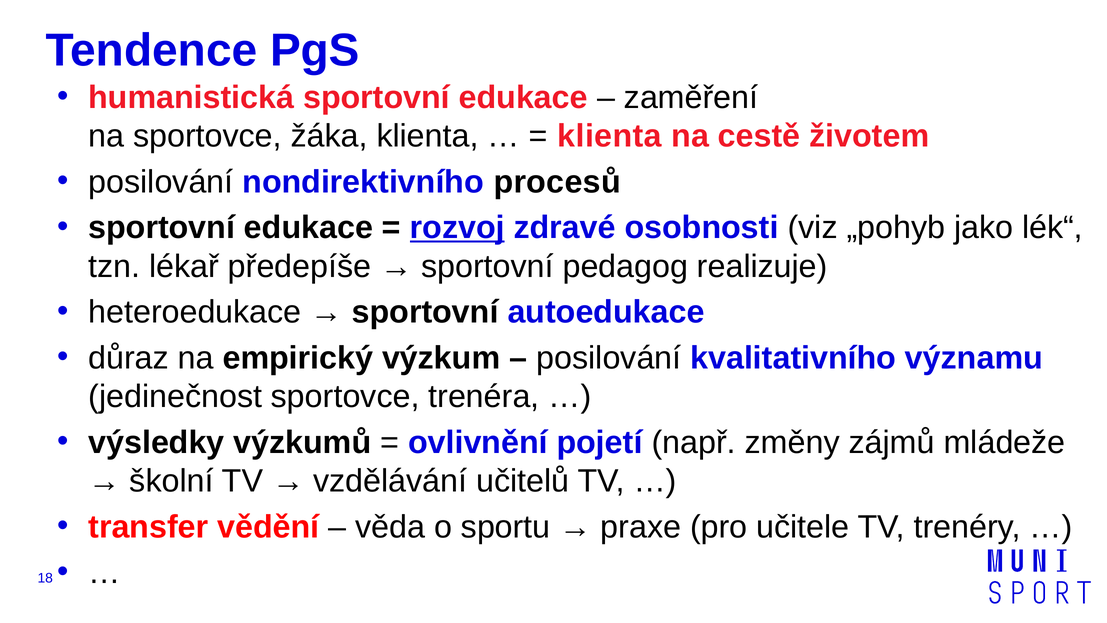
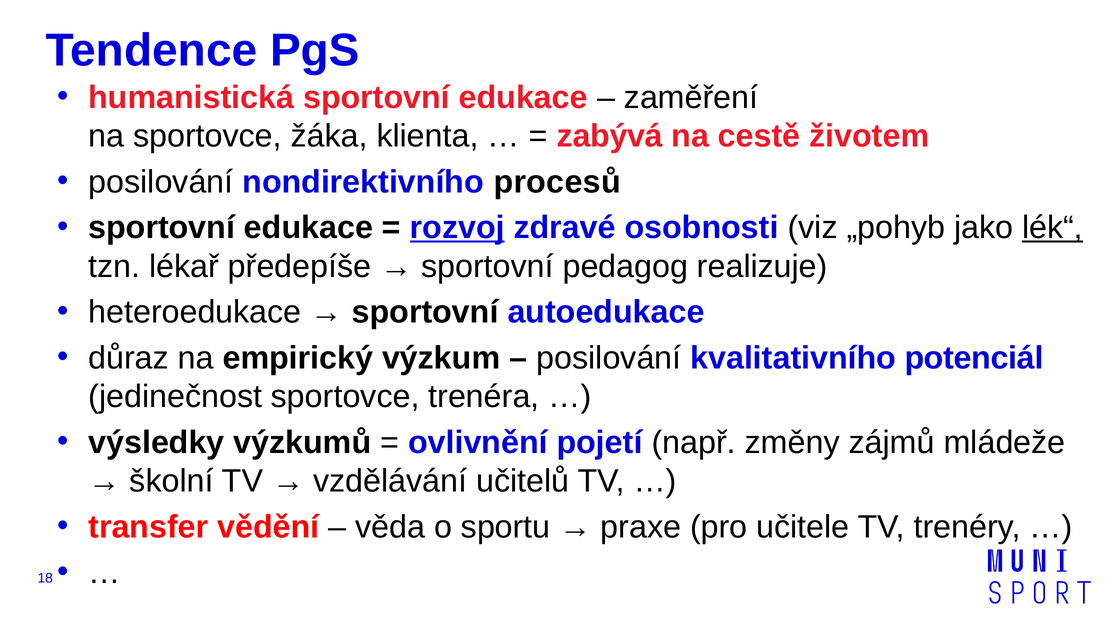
klienta: klienta -> zabývá (610, 136)
lék“ underline: none -> present (1053, 228)
významu: významu -> potenciál (974, 358)
